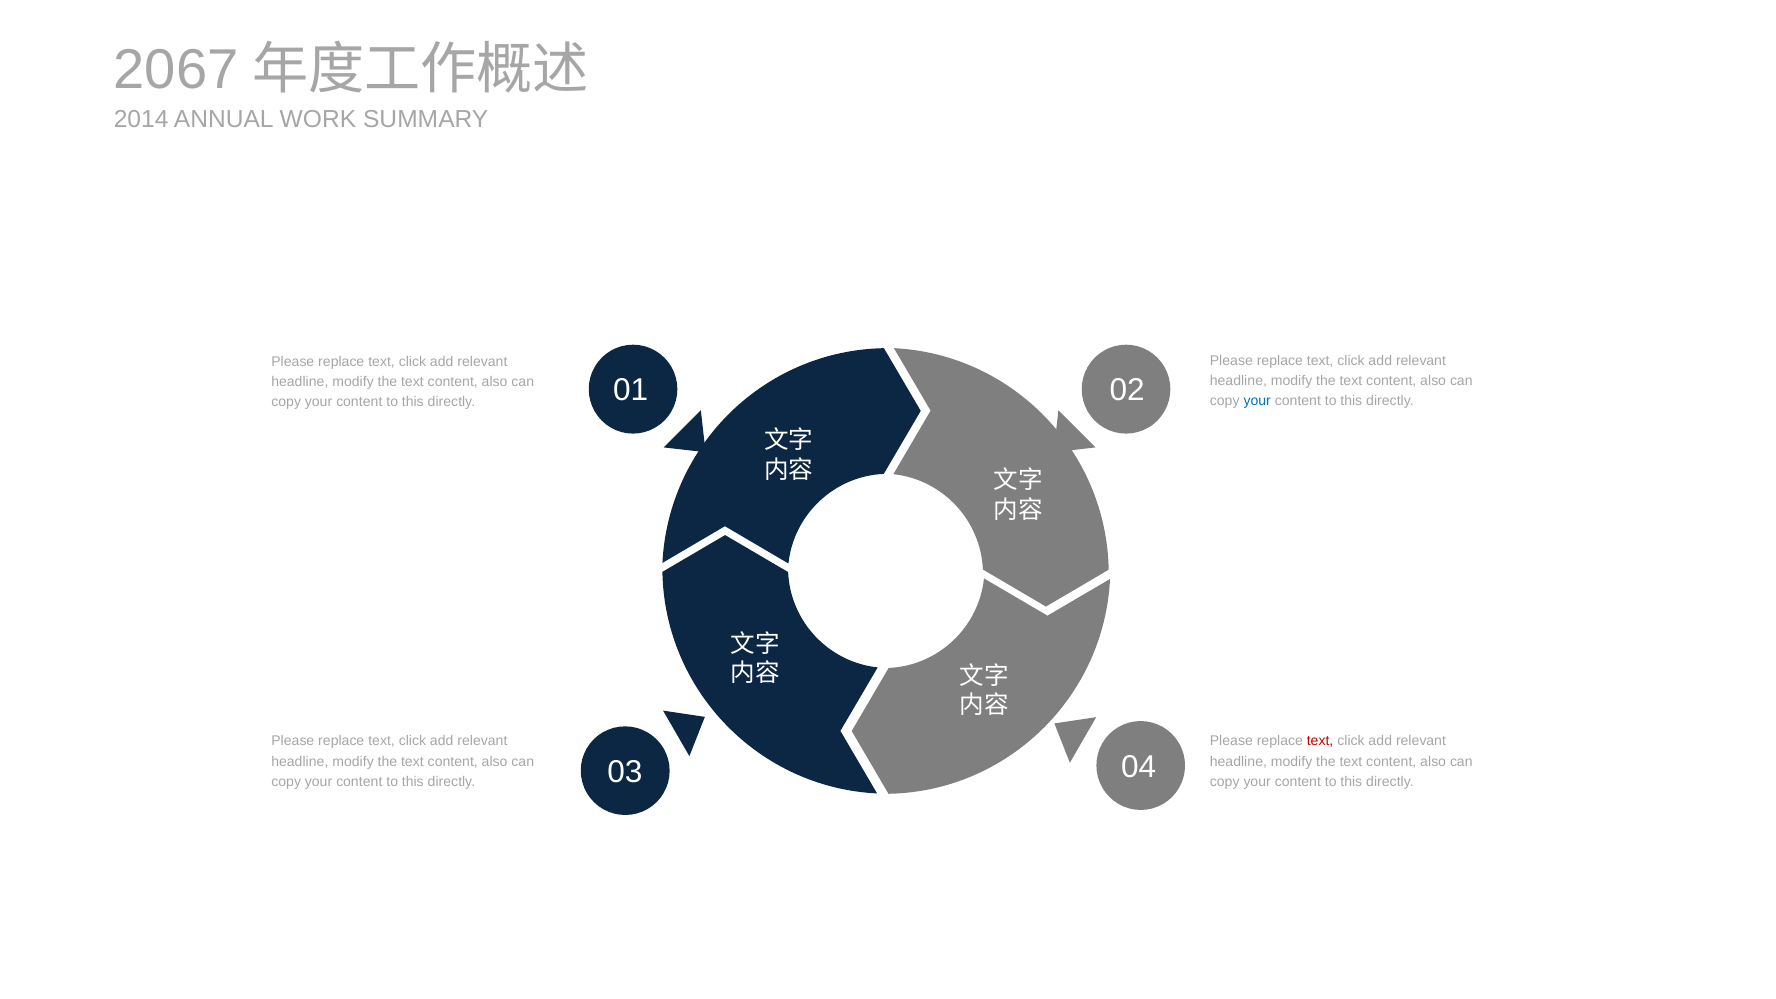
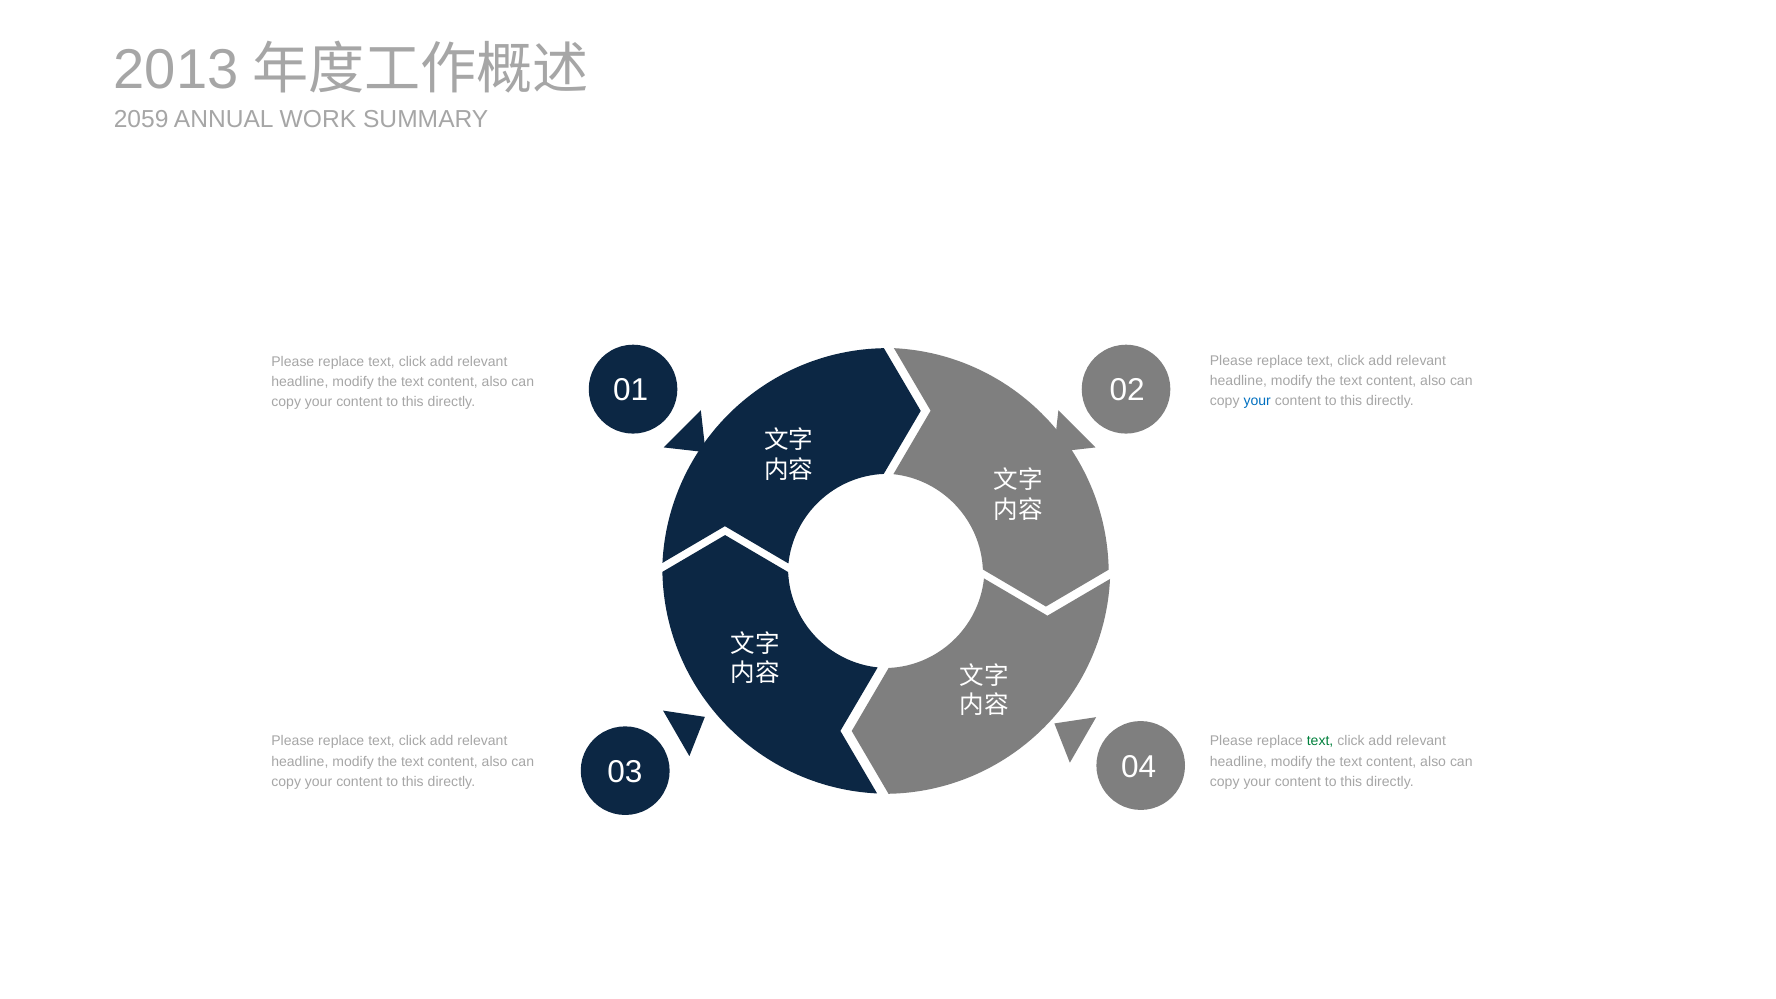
2067: 2067 -> 2013 (176, 70)
2014: 2014 -> 2059 (141, 119)
text colour: red -> green (1320, 741)
